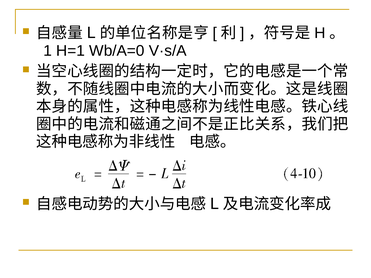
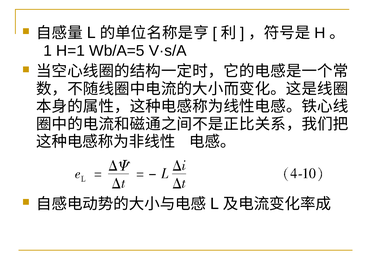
Wb/A=0: Wb/A=0 -> Wb/A=5 (117, 51)
